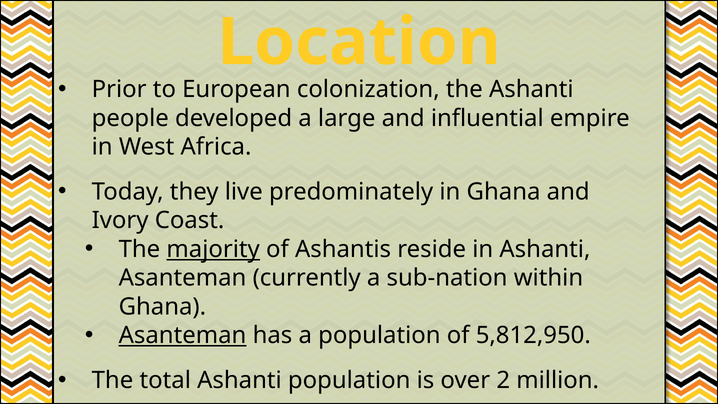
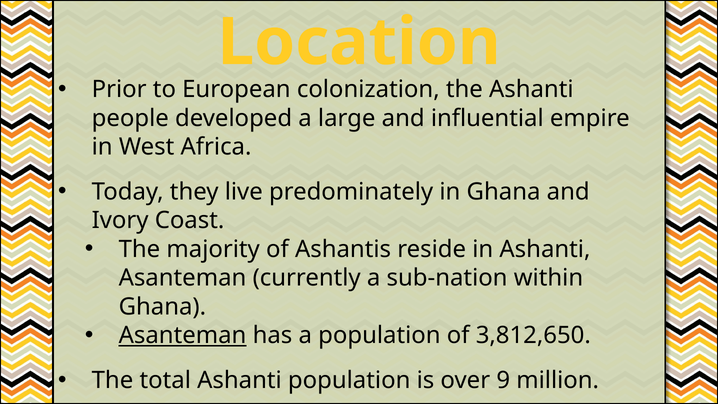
majority underline: present -> none (213, 249)
5,812,950: 5,812,950 -> 3,812,650 (533, 335)
2: 2 -> 9 (503, 380)
